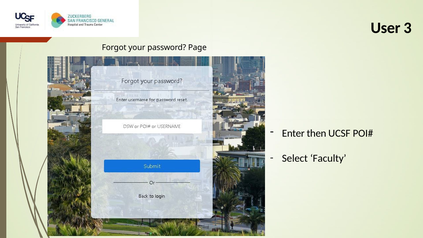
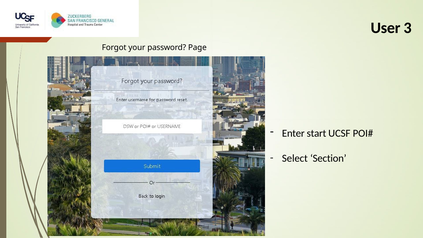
then: then -> start (317, 133)
Faculty: Faculty -> Section (328, 158)
